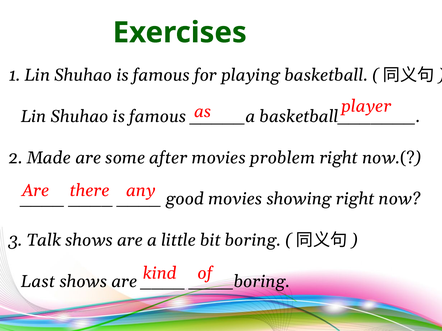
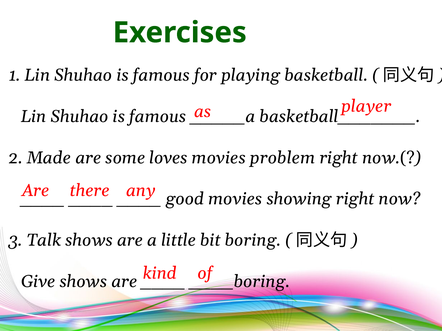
after: after -> loves (168, 158)
Last: Last -> Give (38, 282)
